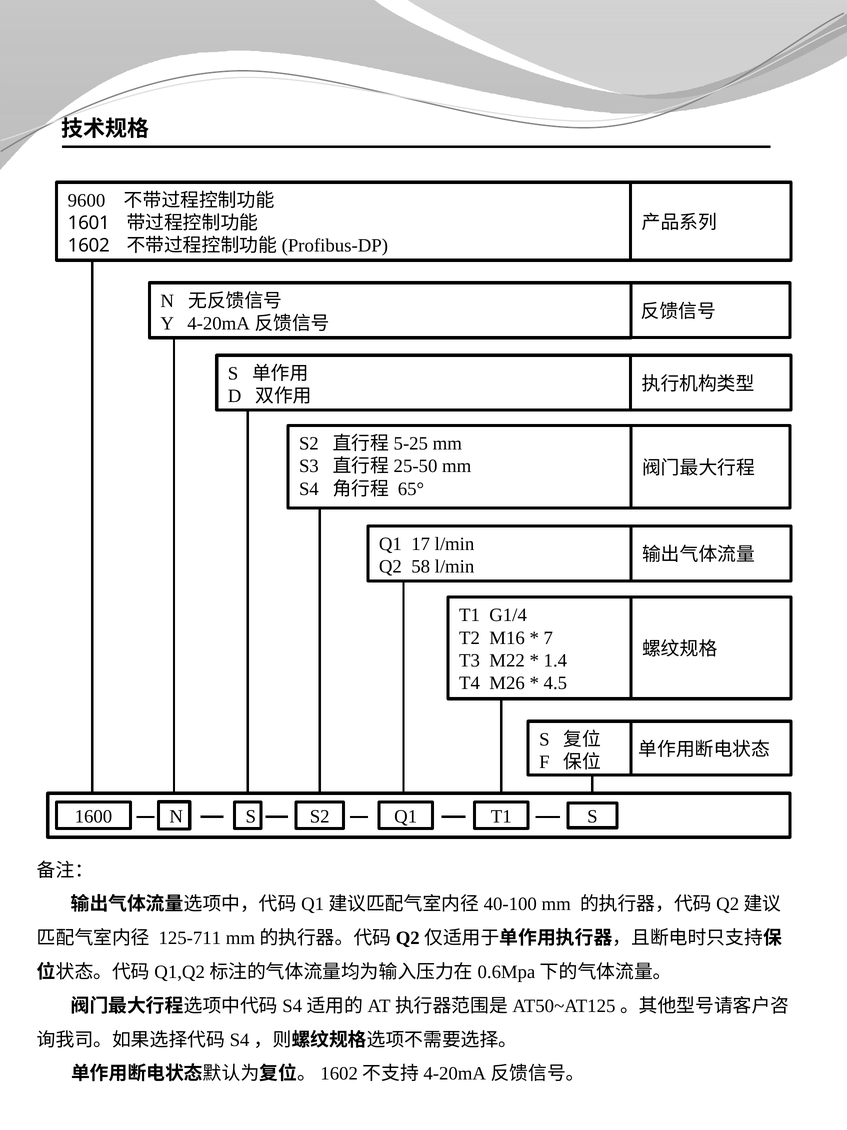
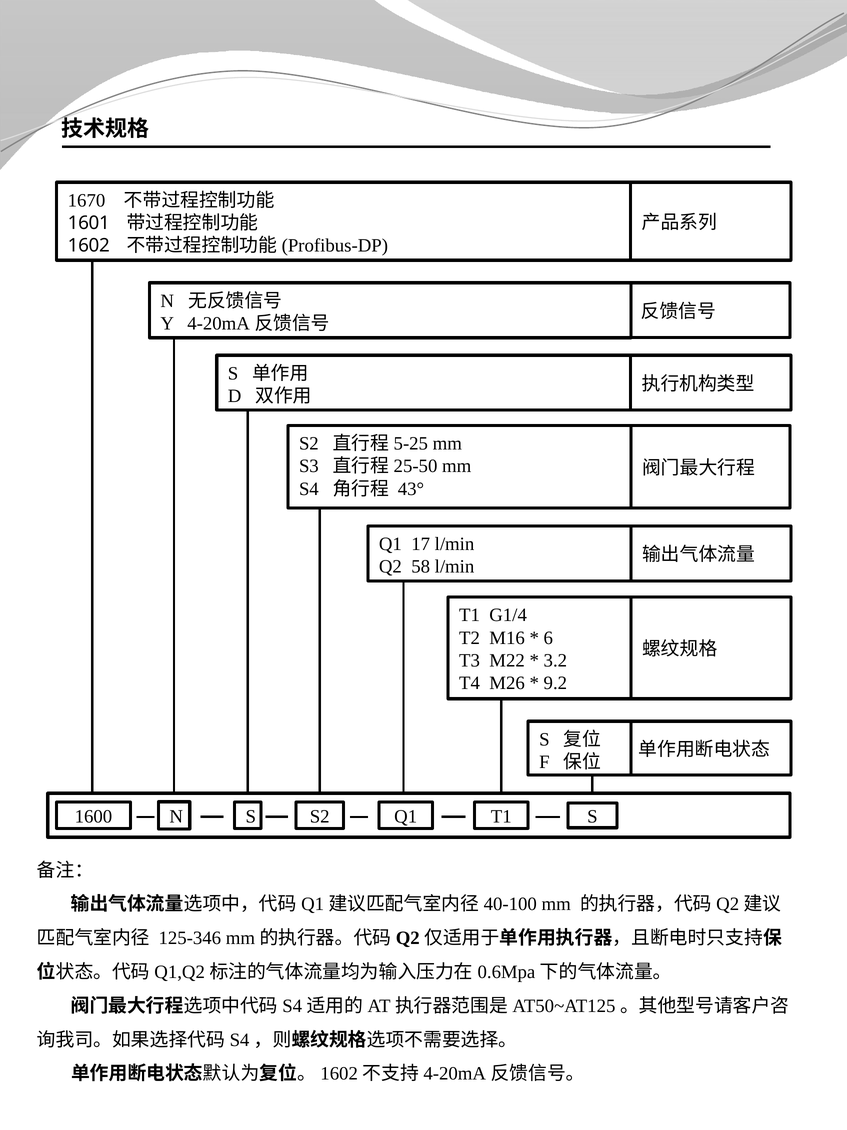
9600: 9600 -> 1670 (87, 200)
65°: 65° -> 43° (411, 489)
7: 7 -> 6 (548, 637)
1.4: 1.4 -> 3.2 (555, 660)
4.5: 4.5 -> 9.2 (555, 683)
125-711: 125-711 -> 125-346 (190, 938)
